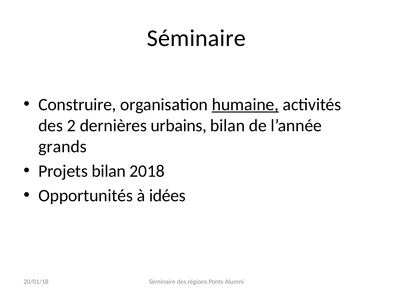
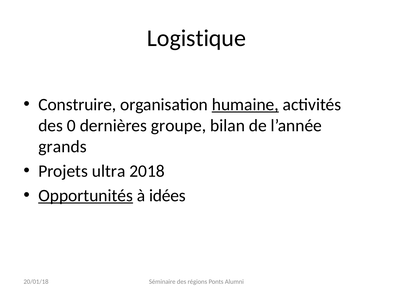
Séminaire: Séminaire -> Logistique (196, 38)
2: 2 -> 0 (71, 125)
urbains: urbains -> groupe (179, 125)
Projets bilan: bilan -> ultra (109, 171)
Opportunités underline: none -> present (86, 195)
